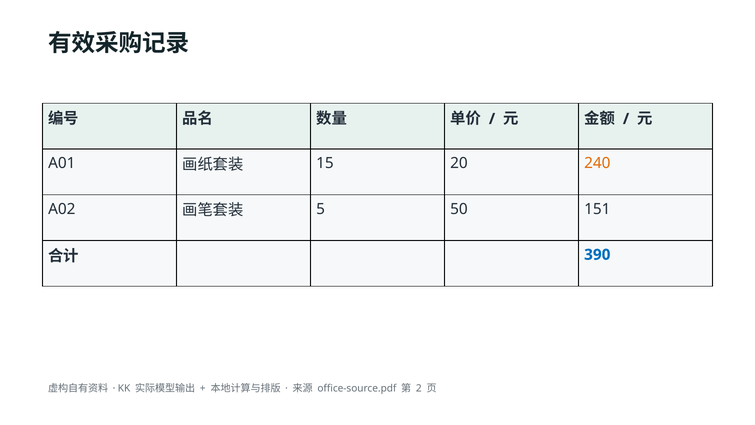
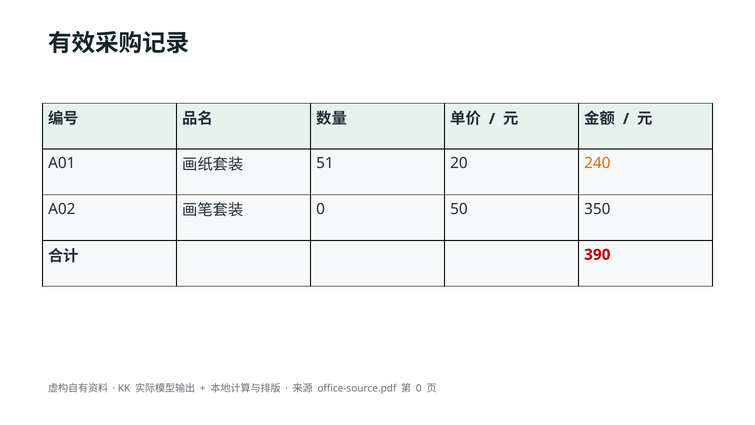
15: 15 -> 51 (325, 163)
5: 5 -> 0 (321, 209)
151: 151 -> 350 (597, 209)
390 colour: blue -> red (597, 255)
2: 2 -> 0 (419, 388)
